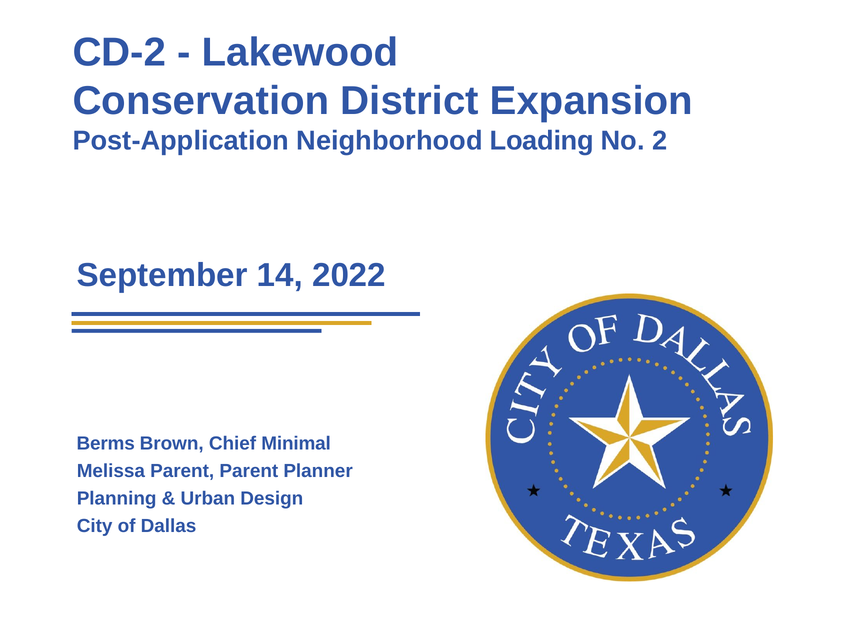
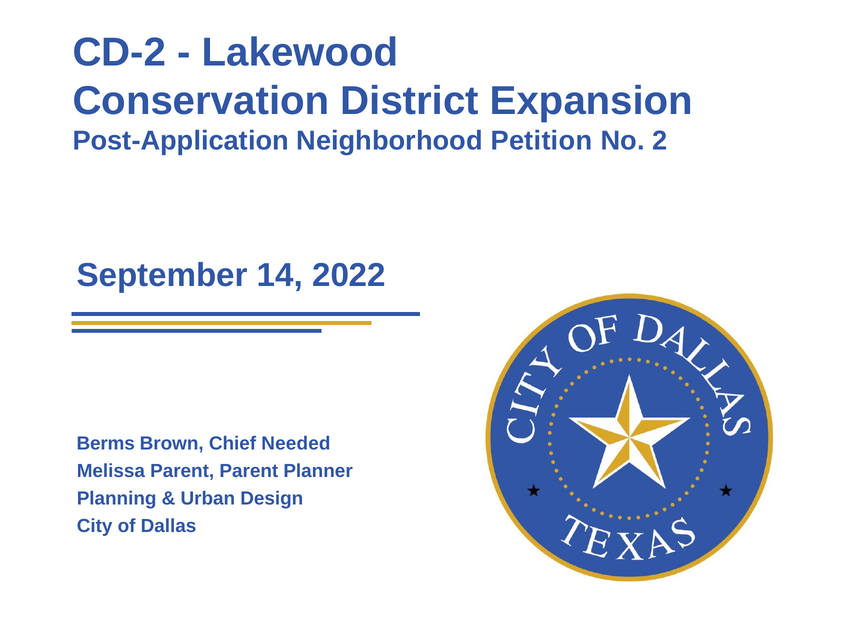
Loading: Loading -> Petition (541, 140)
Minimal: Minimal -> Needed (296, 443)
